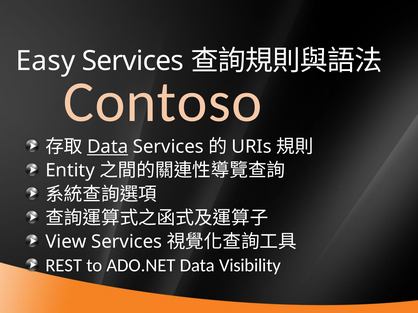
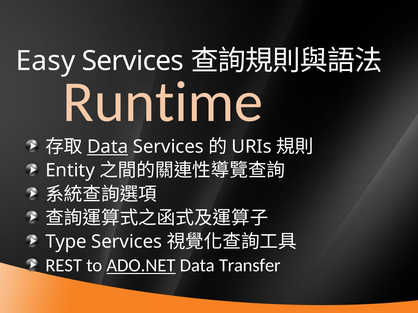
Contoso: Contoso -> Runtime (163, 102)
View: View -> Type (66, 242)
ADO.NET underline: none -> present (141, 266)
Visibility: Visibility -> Transfer (250, 266)
